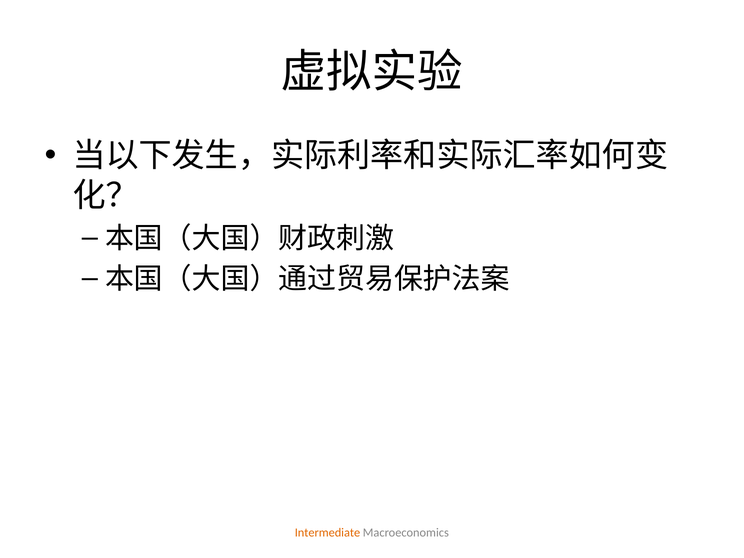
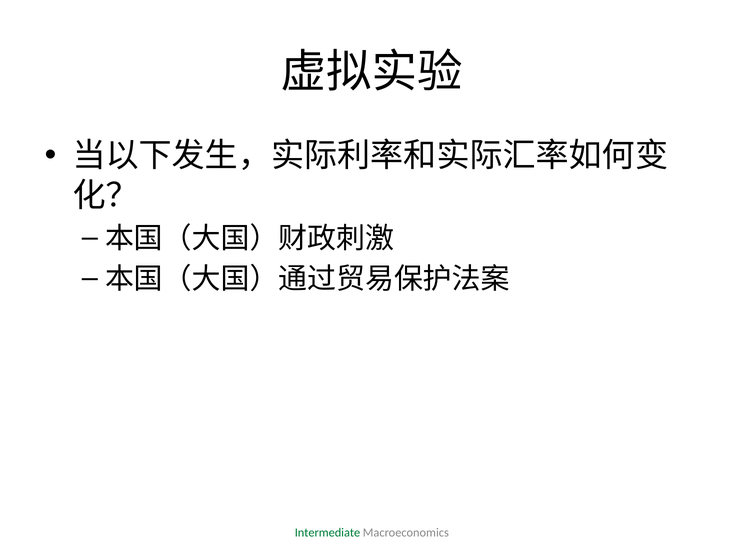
Intermediate colour: orange -> green (327, 533)
